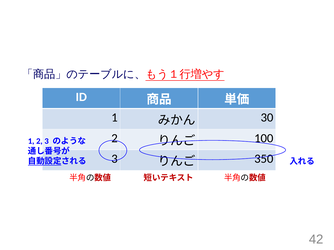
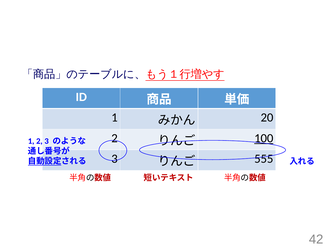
30: 30 -> 20 (267, 118)
100 underline: none -> present (264, 138)
350: 350 -> 555 (264, 159)
